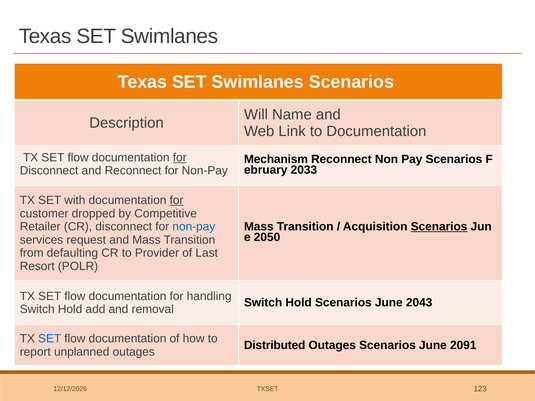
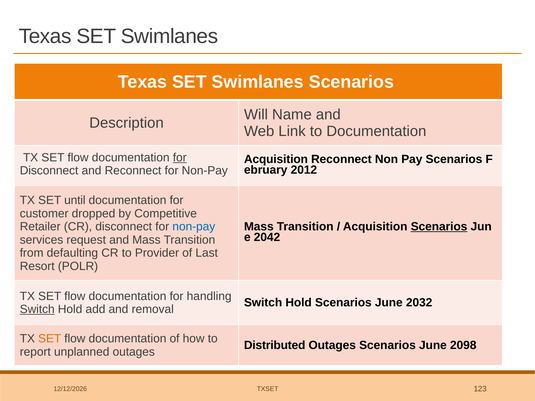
Mechanism: Mechanism -> Acquisition (276, 159)
2033: 2033 -> 2012 (304, 170)
with: with -> until (75, 200)
for underline: present -> none (177, 200)
2050: 2050 -> 2042 (267, 237)
2043: 2043 -> 2032 (419, 303)
Switch underline: none -> present (37, 310)
SET colour: blue -> orange (50, 339)
2091: 2091 -> 2098 (463, 345)
